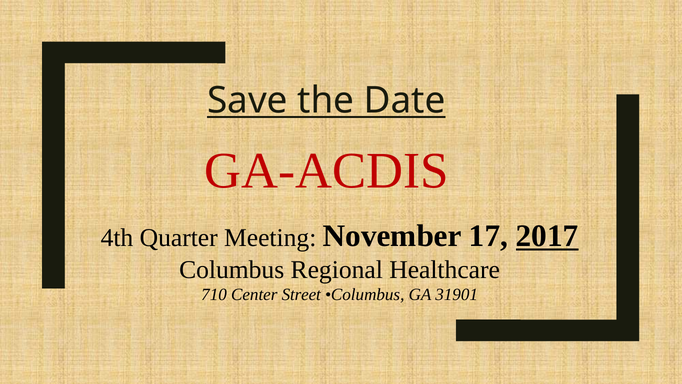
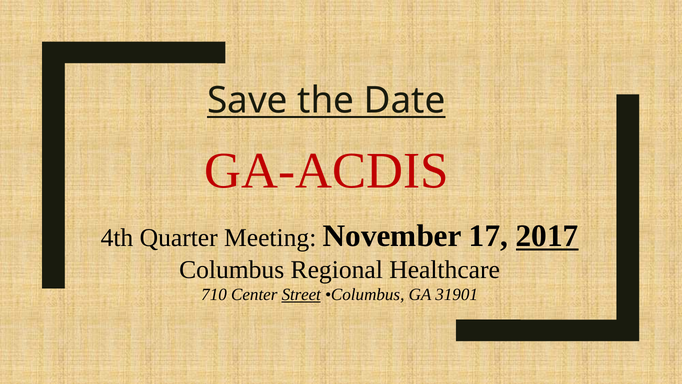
Street underline: none -> present (301, 295)
